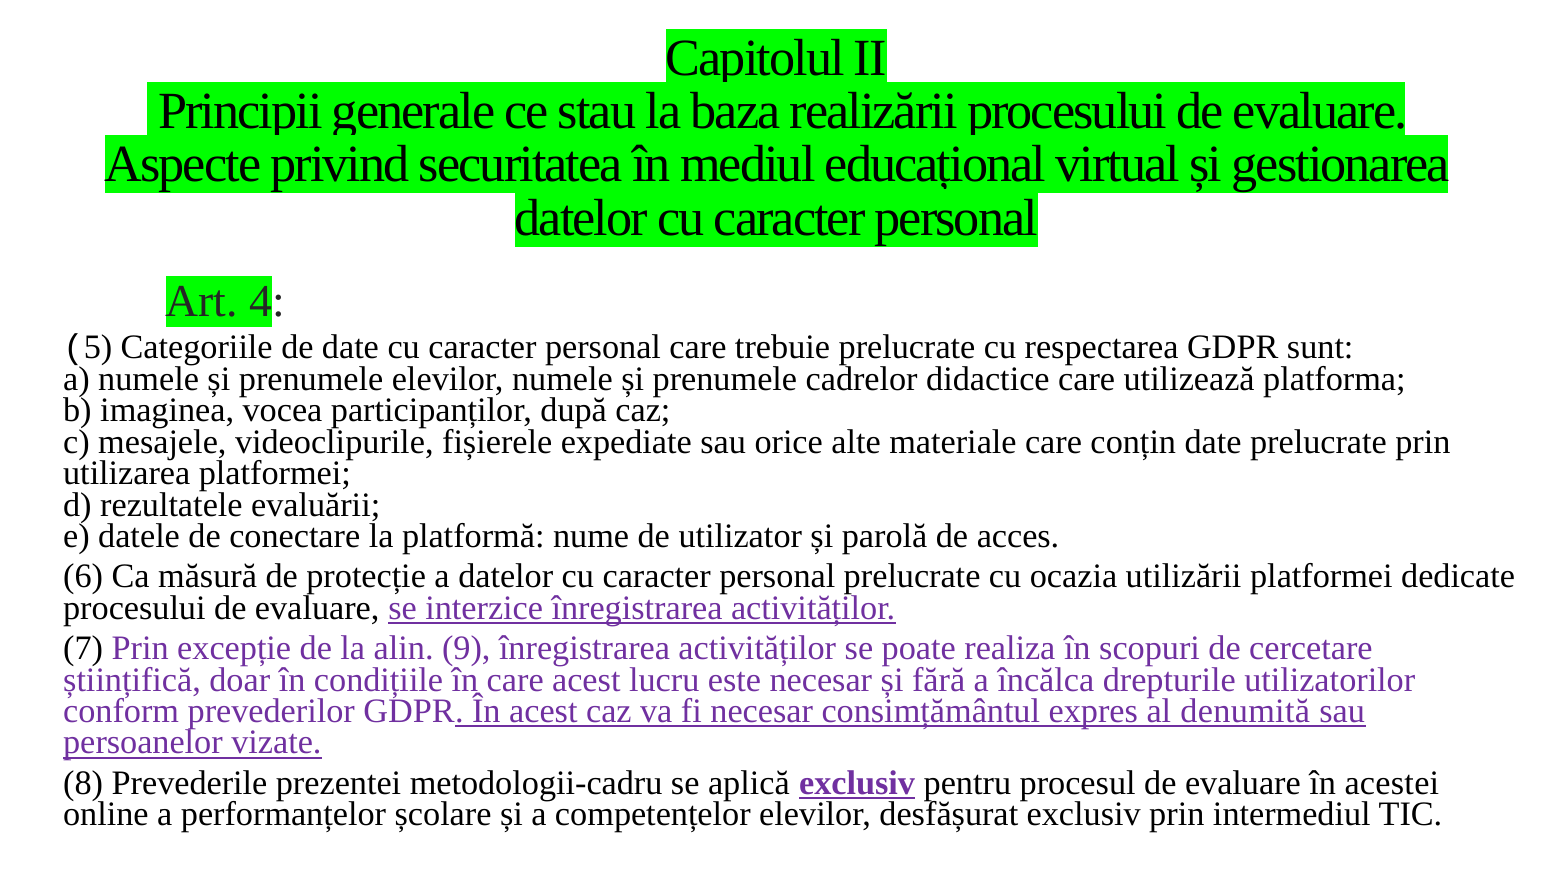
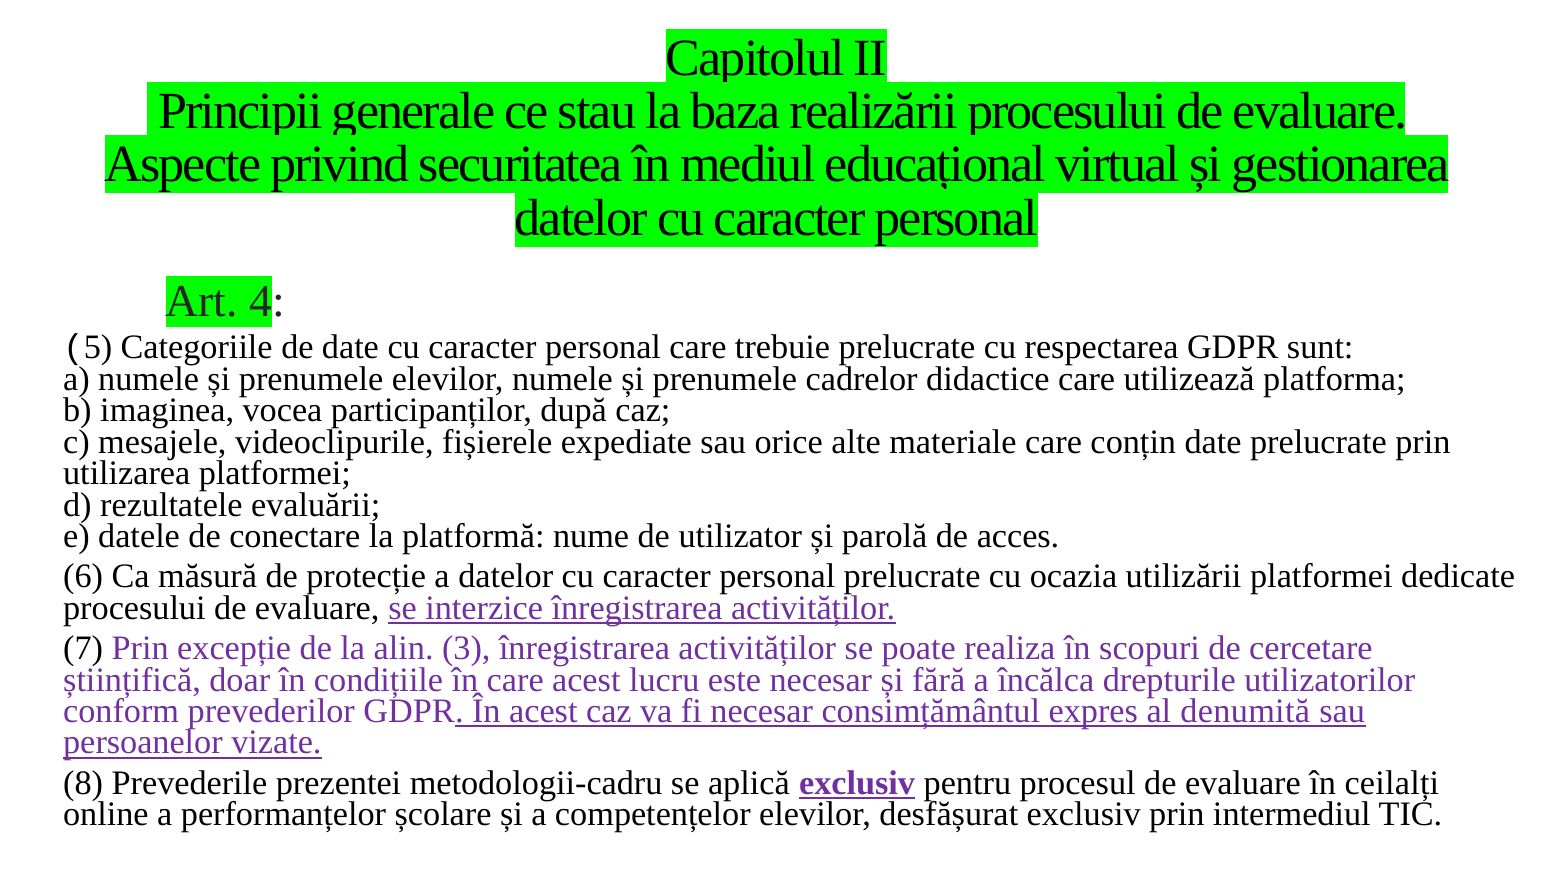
9: 9 -> 3 (466, 648)
acestei: acestei -> ceilalți (1392, 783)
